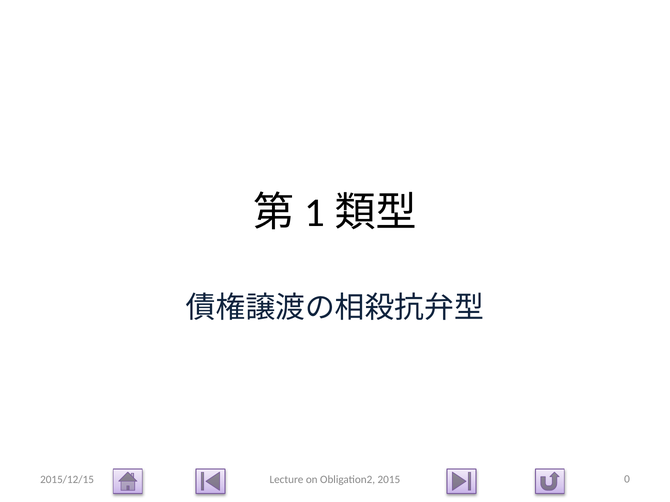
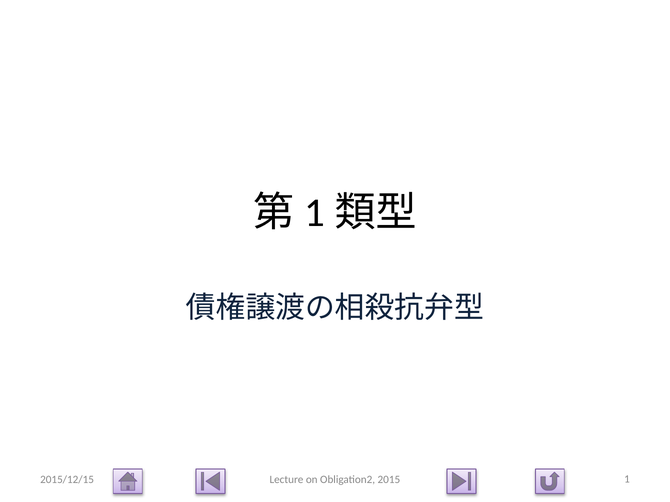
0: 0 -> 1 (627, 480)
